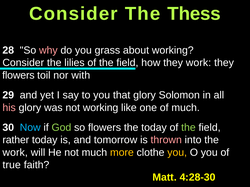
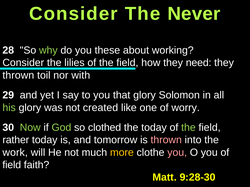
Thess: Thess -> Never (194, 14)
why colour: pink -> light green (48, 50)
grass: grass -> these (107, 50)
they work: work -> need (199, 63)
flowers: flowers -> thrown (18, 75)
his colour: pink -> light green (9, 108)
not working: working -> created (100, 108)
of much: much -> worry (186, 108)
Now colour: light blue -> light green (30, 128)
so flowers: flowers -> clothed (105, 128)
you colour: yellow -> pink (177, 153)
true: true -> field (12, 165)
4:28-30: 4:28-30 -> 9:28-30 (198, 178)
